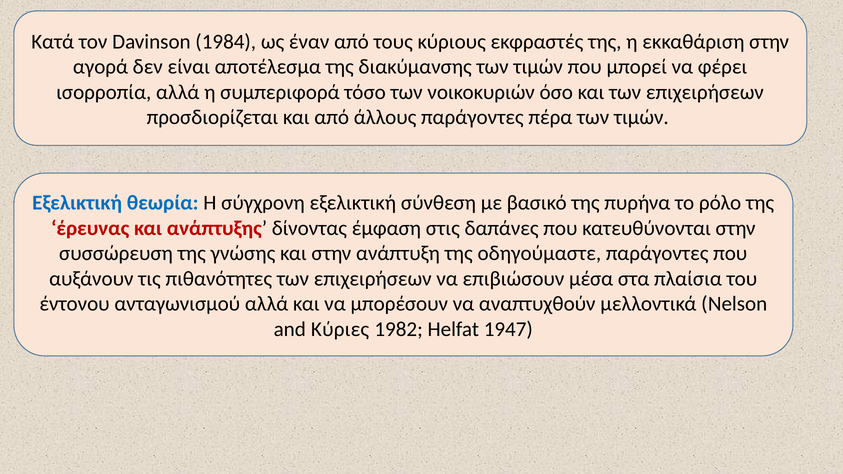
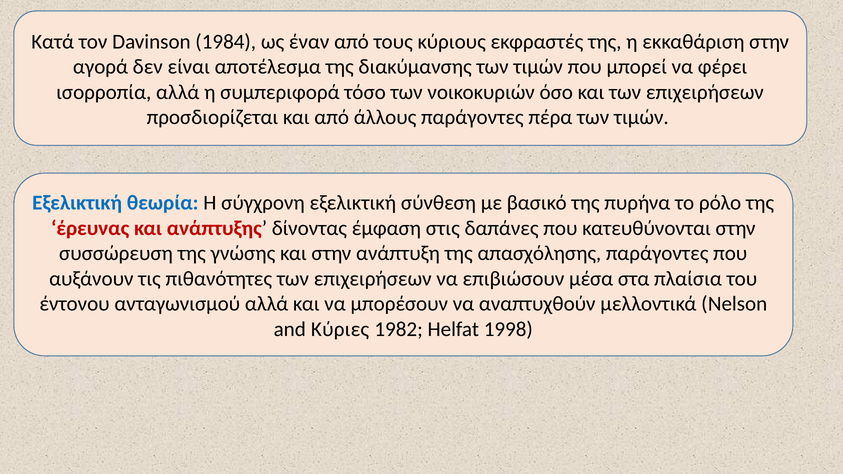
οδηγούμαστε: οδηγούμαστε -> απασχόλησης (539, 253)
1947: 1947 -> 1998 (508, 329)
